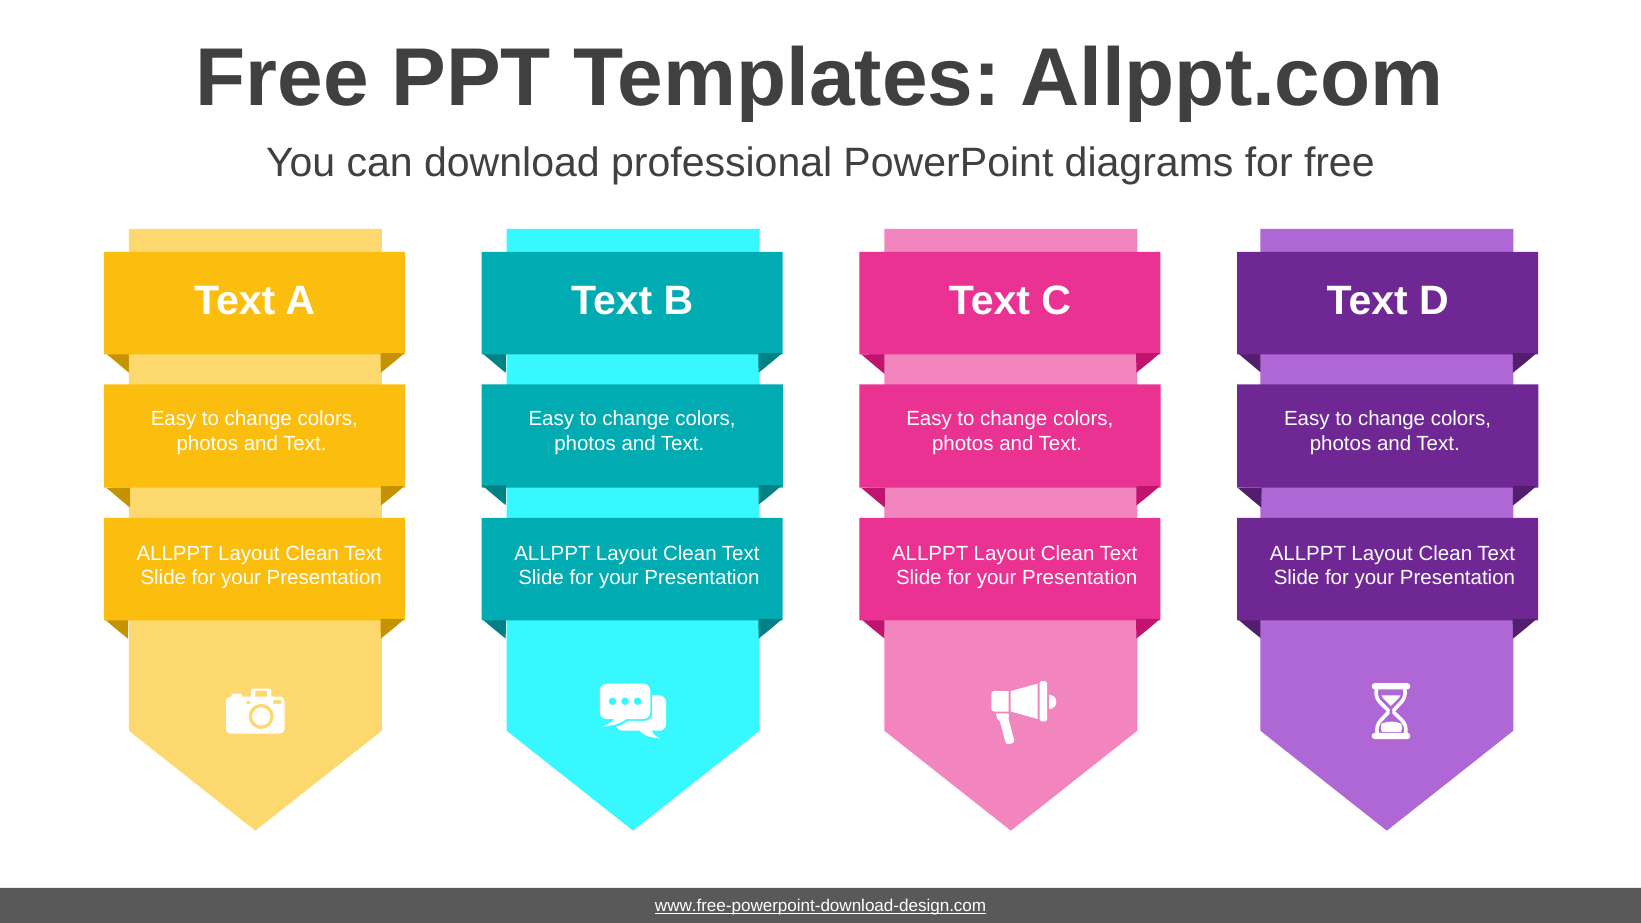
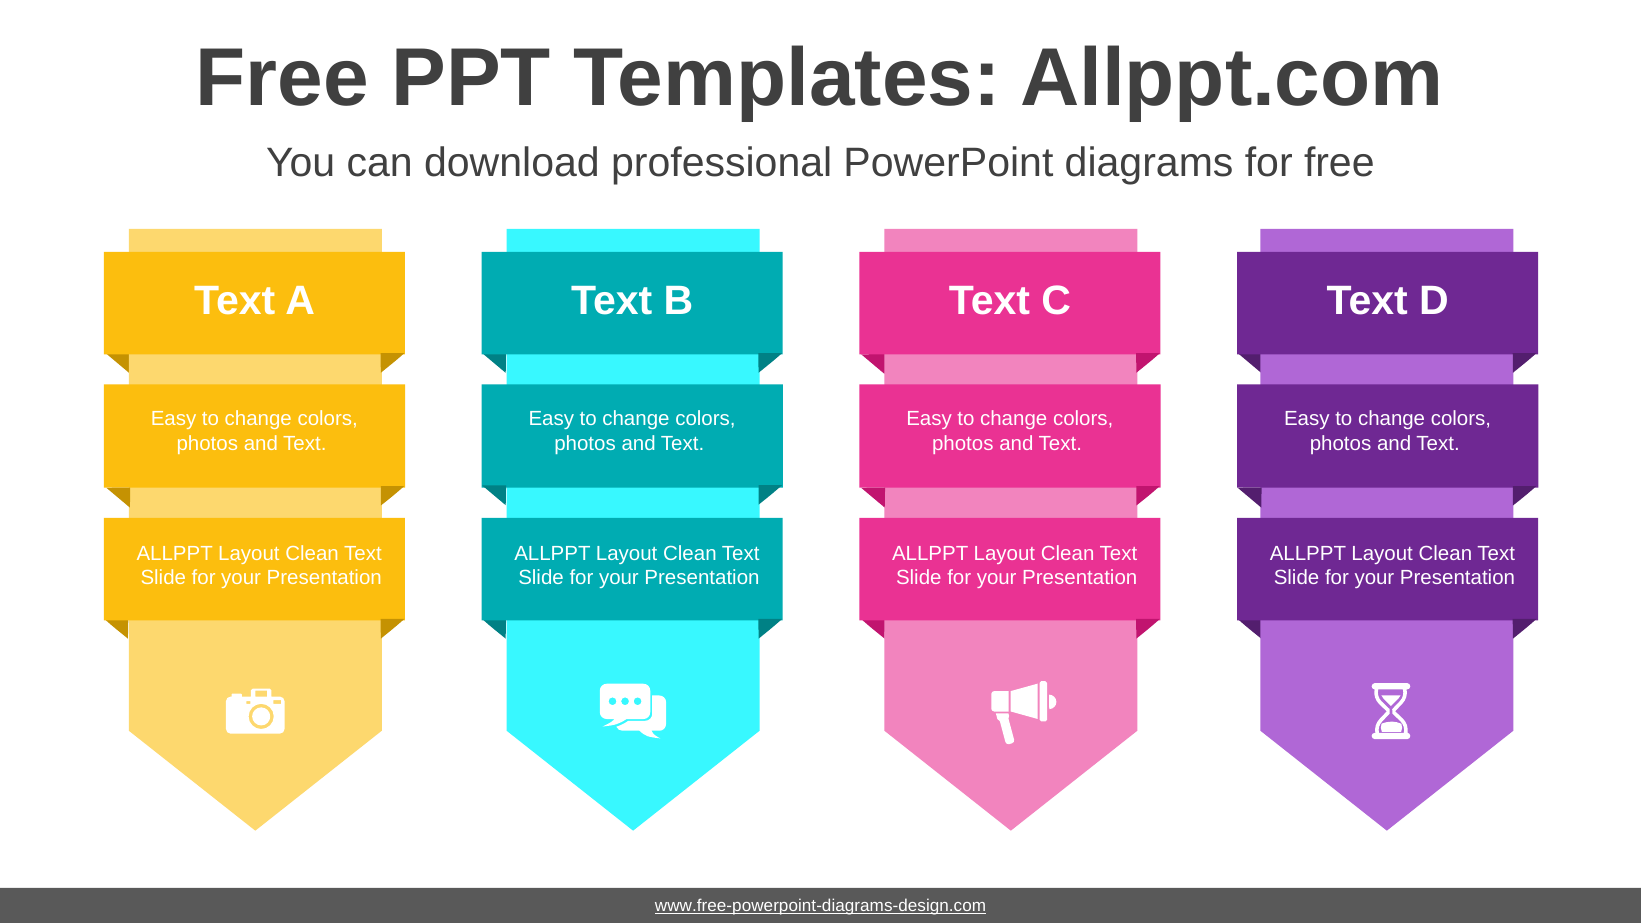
www.free-powerpoint-download-design.com: www.free-powerpoint-download-design.com -> www.free-powerpoint-diagrams-design.com (821, 906)
